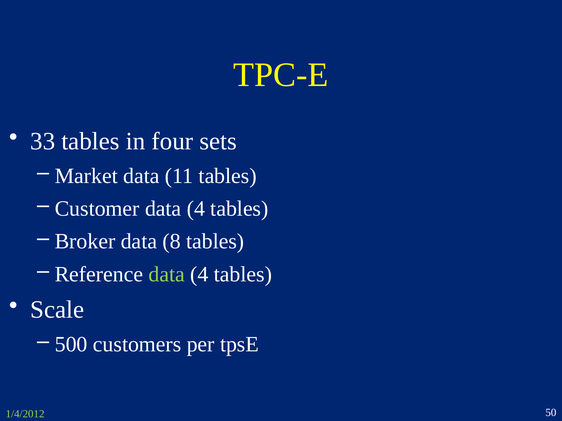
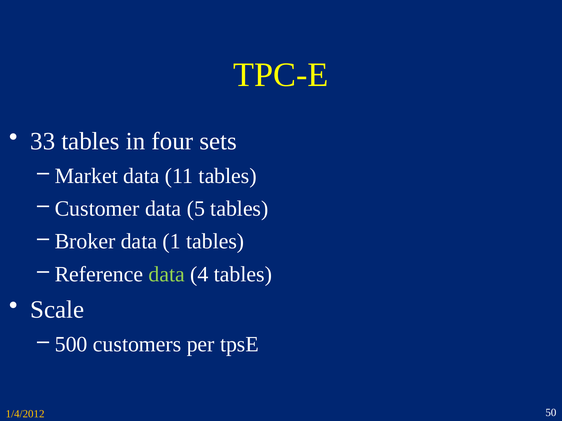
Customer data 4: 4 -> 5 (196, 209)
8: 8 -> 1 (172, 242)
1/4/2012 colour: light green -> yellow (25, 414)
